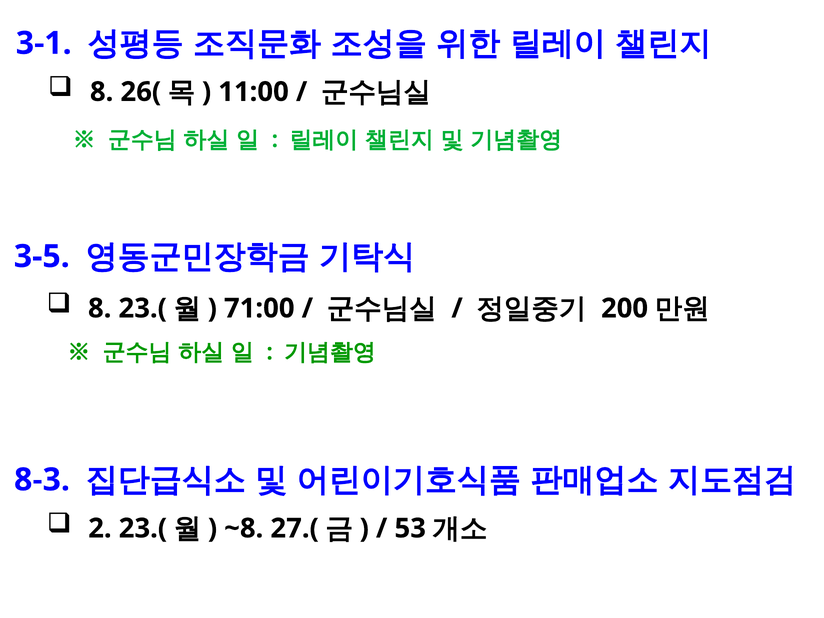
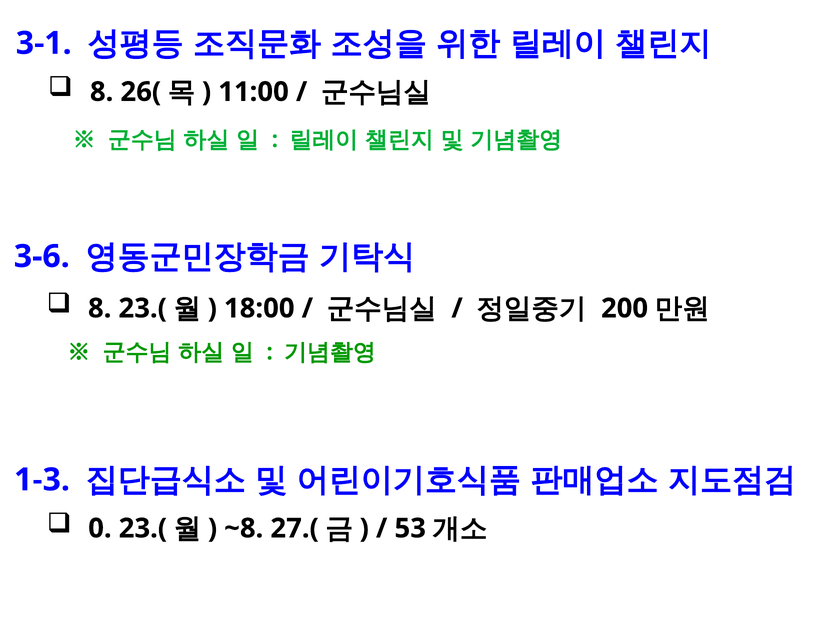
3-5: 3-5 -> 3-6 (42, 256)
71:00: 71:00 -> 18:00 (259, 308)
8-3: 8-3 -> 1-3 (42, 480)
2: 2 -> 0 (100, 528)
